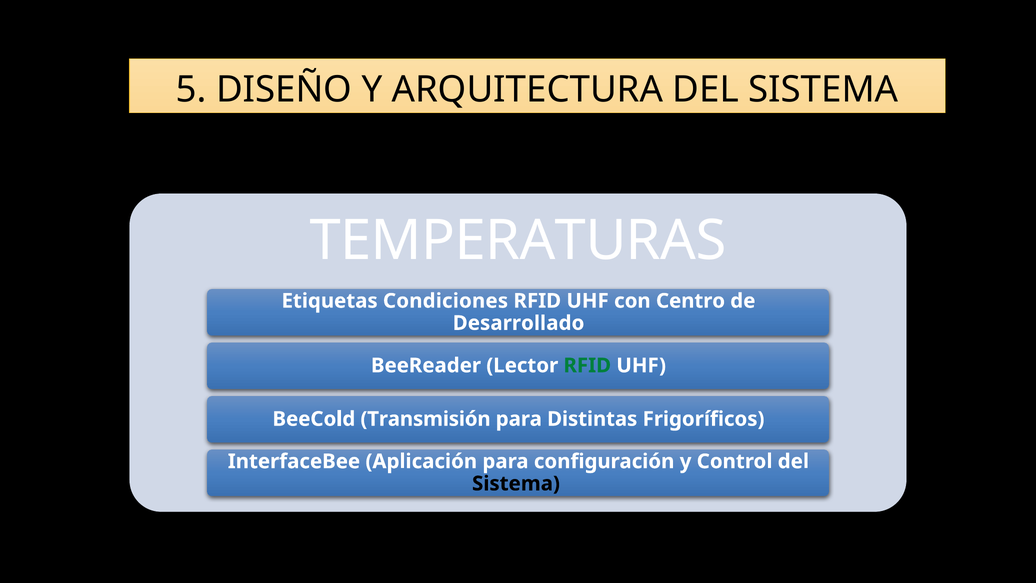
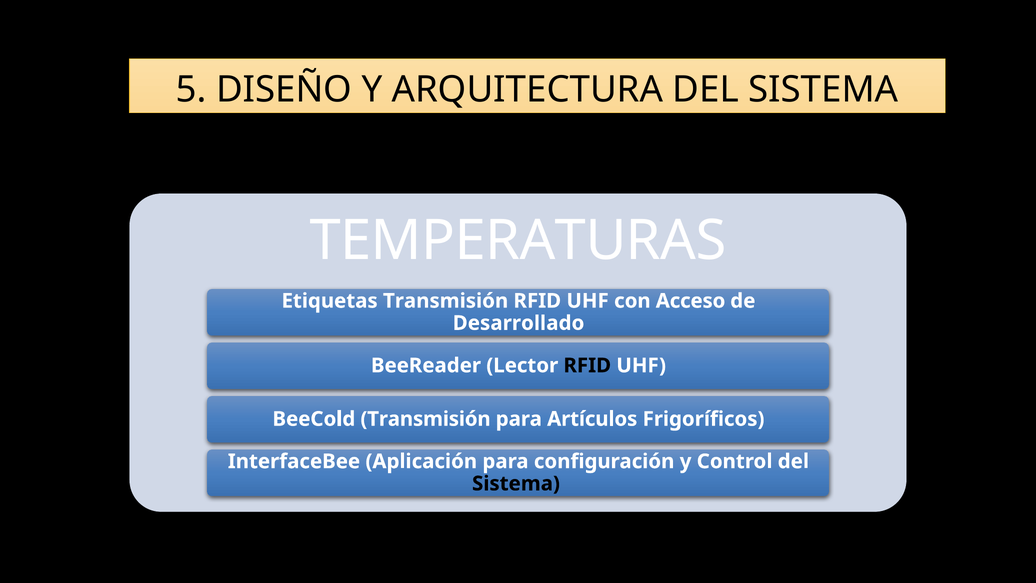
Etiquetas Condiciones: Condiciones -> Transmisión (446, 301)
Centro: Centro -> Acceso (691, 301)
RFID colour: green -> black (587, 365)
Distintas: Distintas -> Artículos (592, 419)
